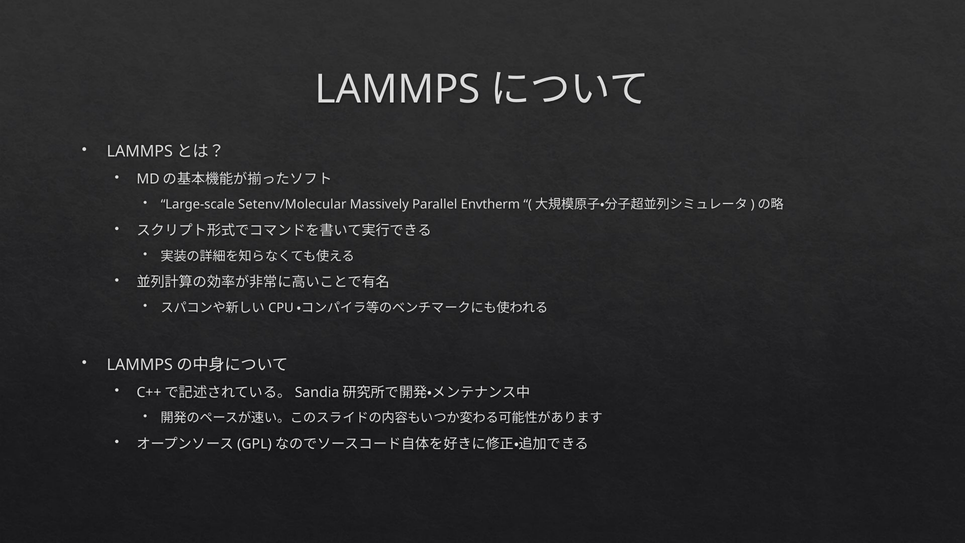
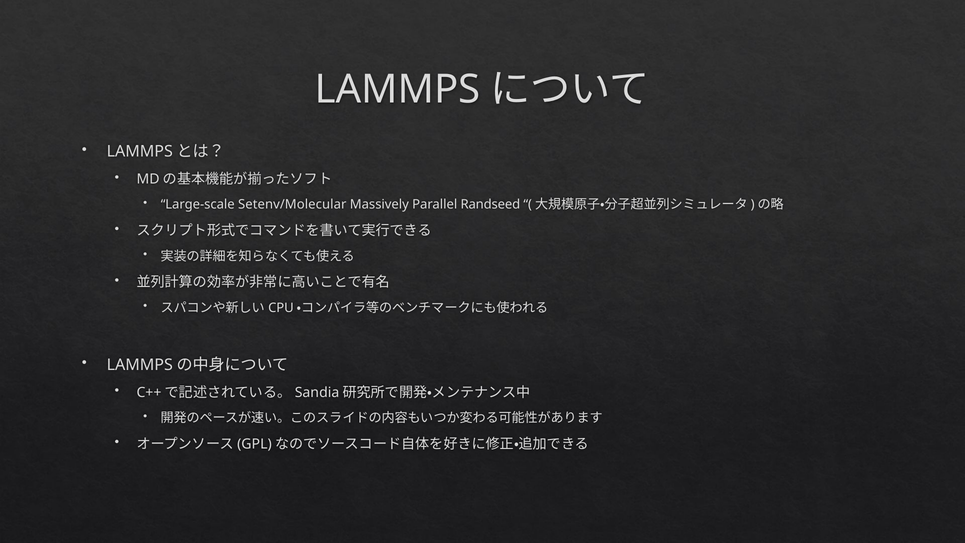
Envtherm: Envtherm -> Randseed (490, 205)
